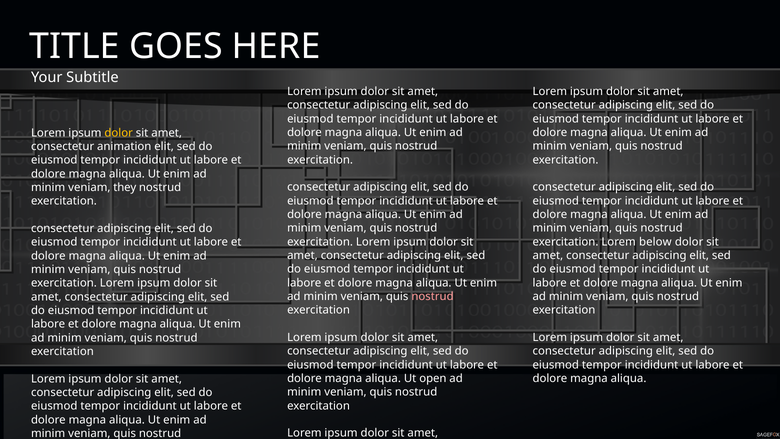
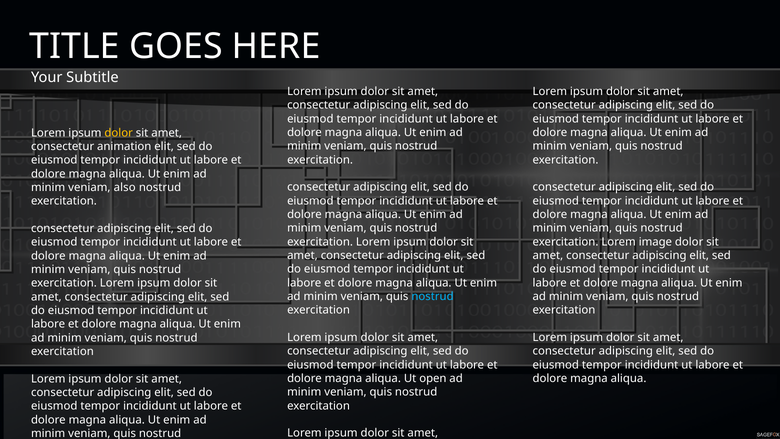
they: they -> also (125, 187)
below: below -> image (655, 242)
nostrud colour: pink -> light blue (433, 296)
